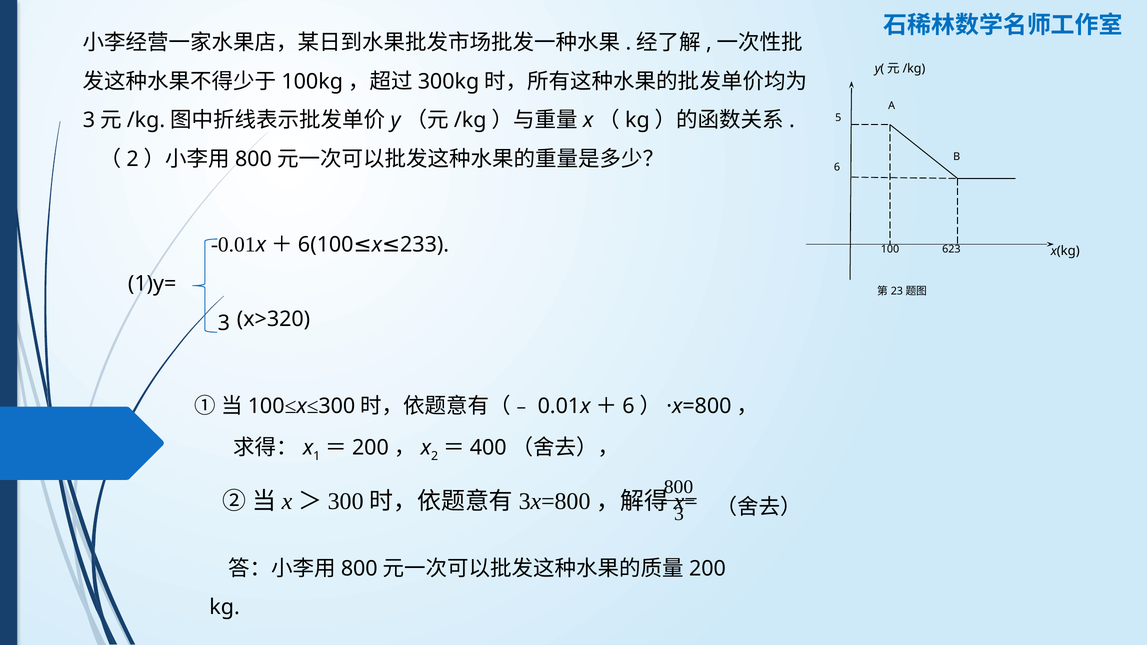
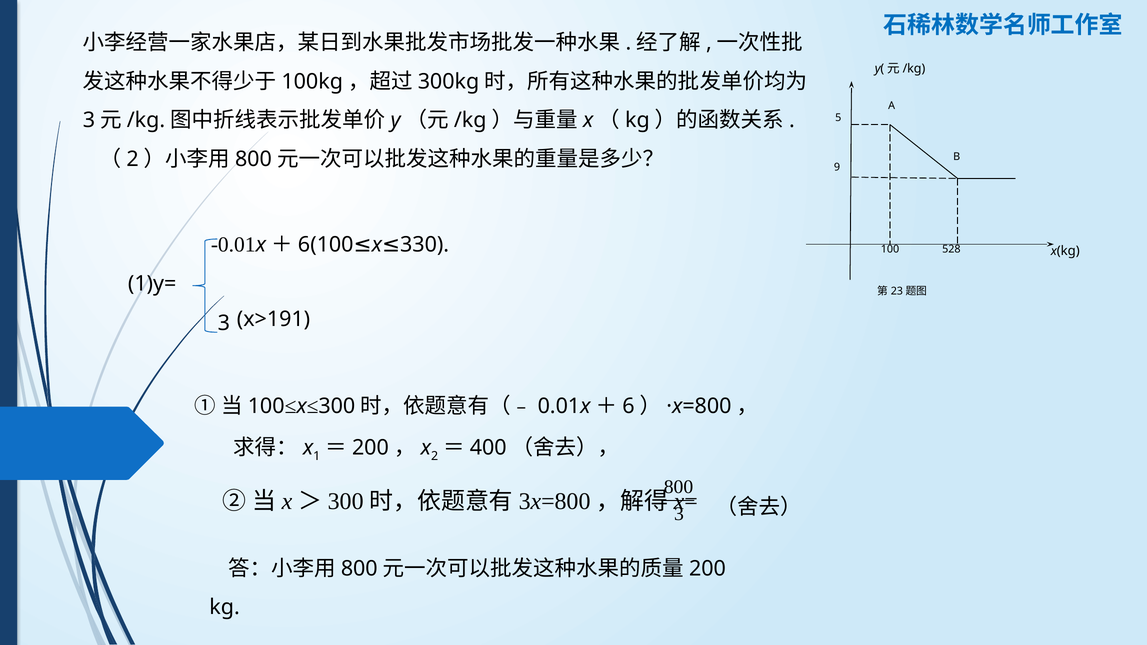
6: 6 -> 9 (837, 167)
233: 233 -> 330 (425, 245)
623: 623 -> 528 (951, 249)
x>320: x>320 -> x>191 (274, 319)
